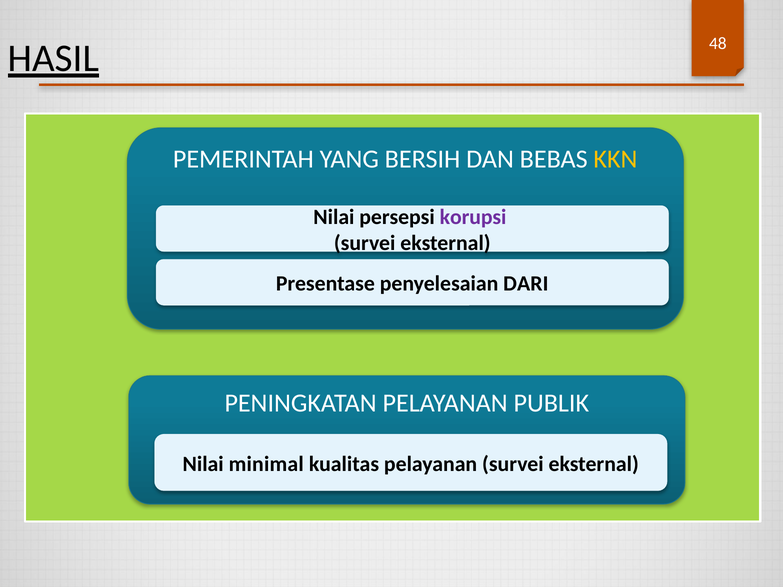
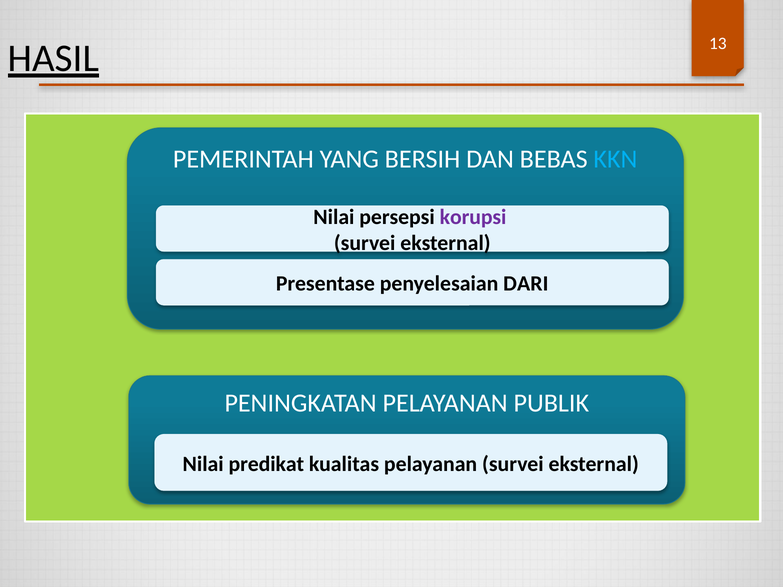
48: 48 -> 13 (718, 43)
KKN colour: yellow -> light blue (615, 159)
minimal: minimal -> predikat (266, 464)
